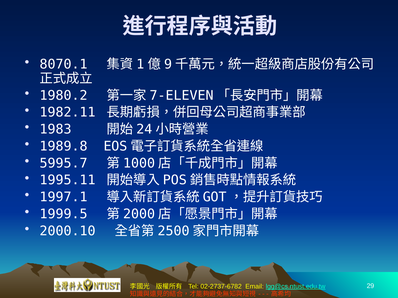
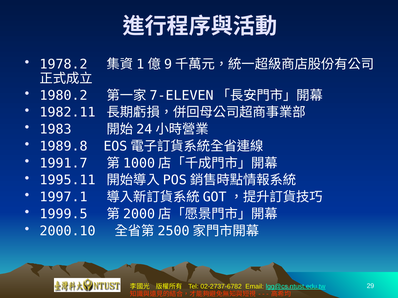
8070.1: 8070.1 -> 1978.2 (64, 64)
5995.7: 5995.7 -> 1991.7 (64, 163)
